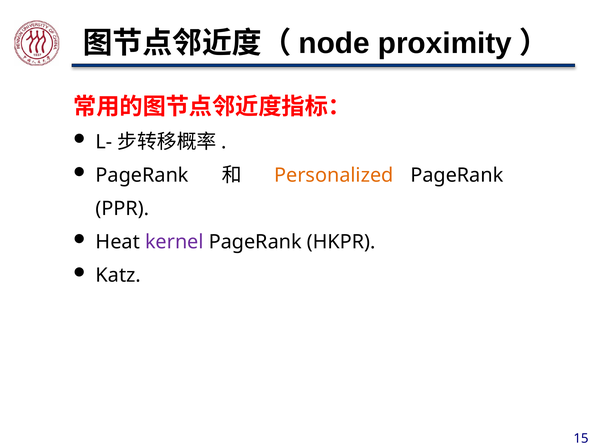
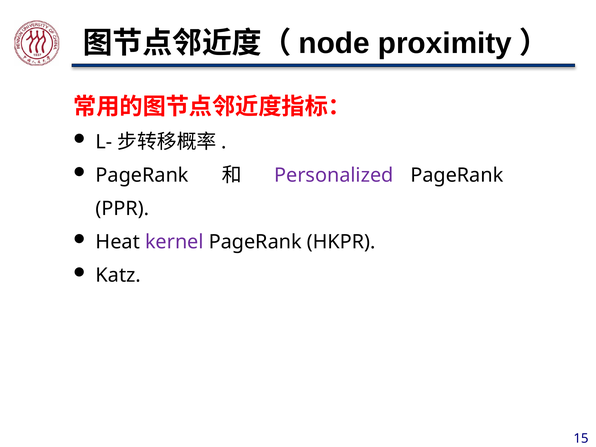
Personalized colour: orange -> purple (334, 175)
